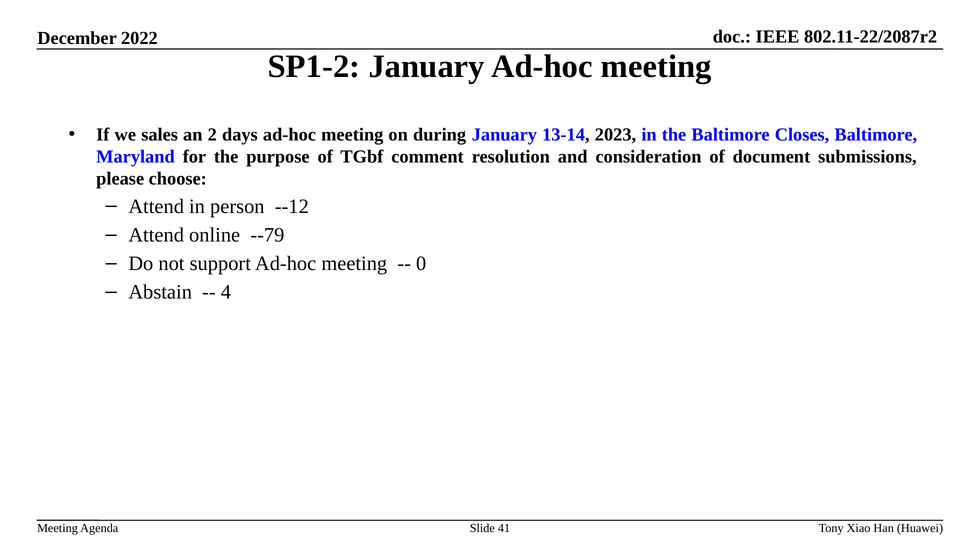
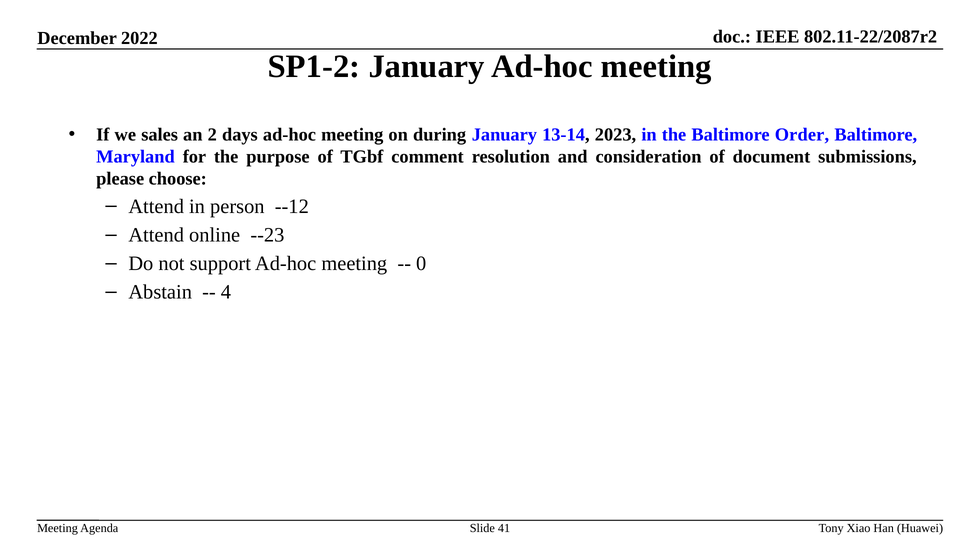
Closes: Closes -> Order (802, 135)
--79: --79 -> --23 (267, 235)
